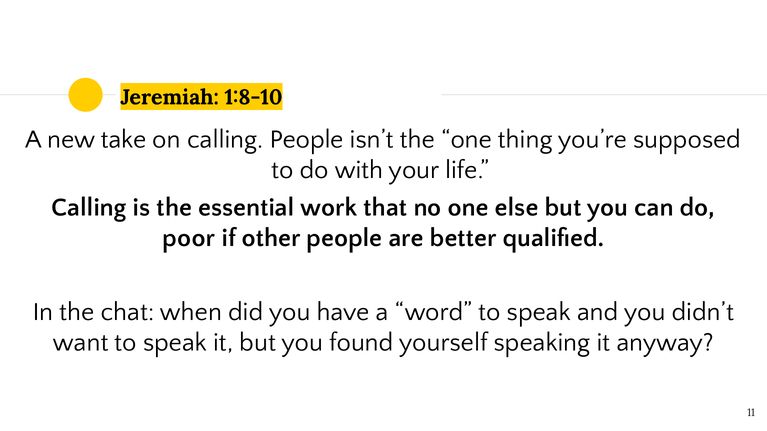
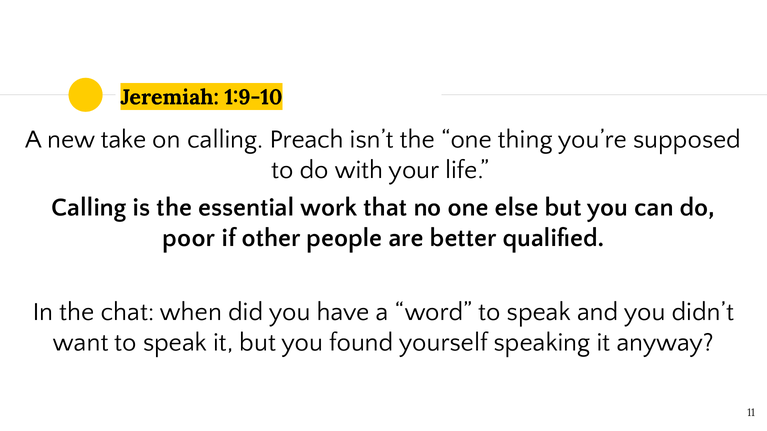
1:8-10: 1:8-10 -> 1:9-10 (253, 97)
calling People: People -> Preach (307, 140)
